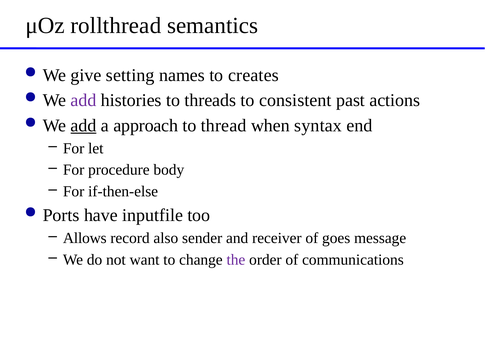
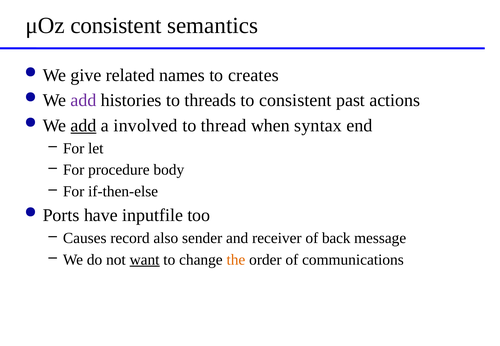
μOz rollthread: rollthread -> consistent (116, 26)
setting: setting -> related (130, 75)
approach: approach -> involved (146, 126)
Allows: Allows -> Causes (85, 238)
goes: goes -> back (336, 238)
want underline: none -> present (145, 260)
the colour: purple -> orange (236, 260)
